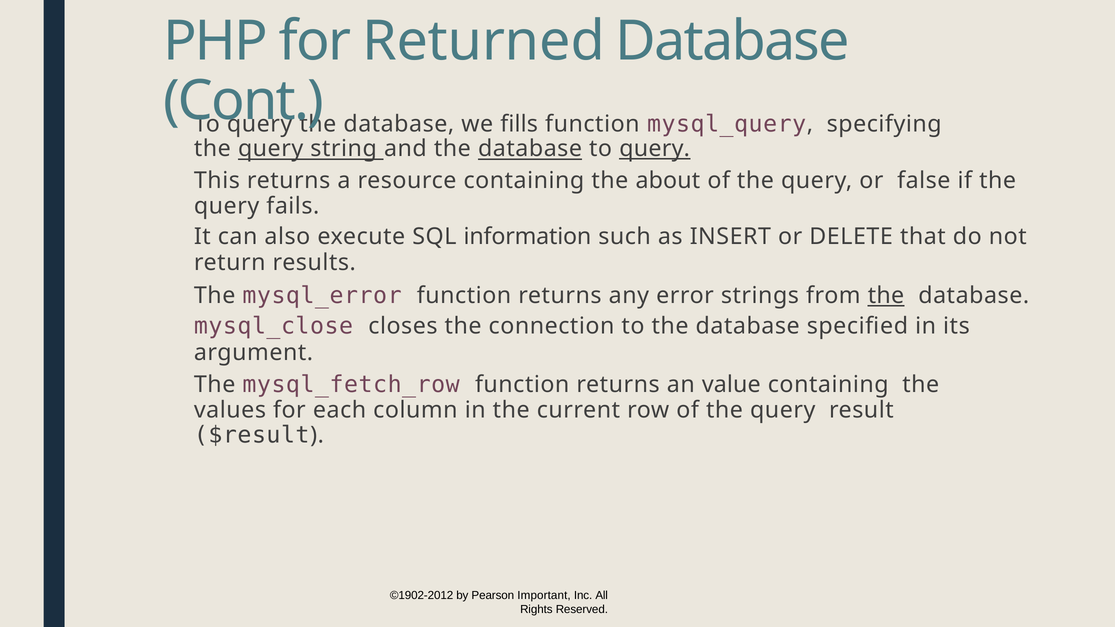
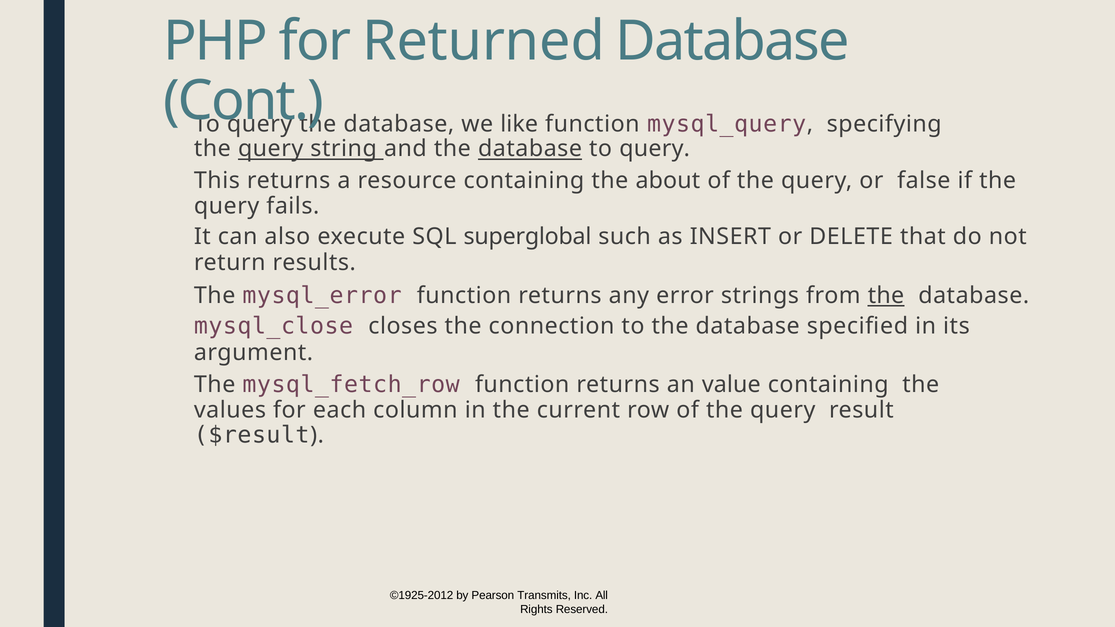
fills: fills -> like (519, 124)
query underline: present -> none (655, 149)
information: information -> superglobal (527, 237)
©1902-2012: ©1902-2012 -> ©1925-2012 (422, 596)
Important: Important -> Transmits (544, 596)
